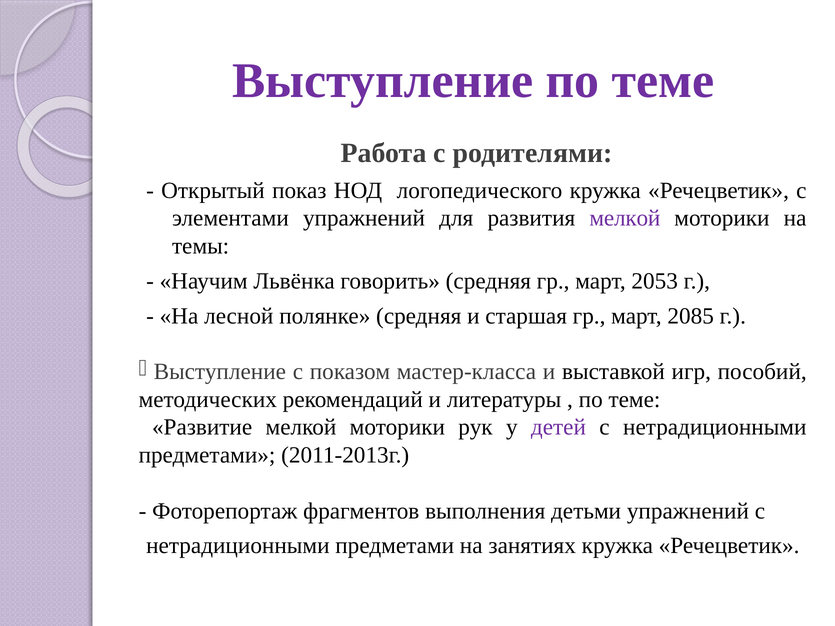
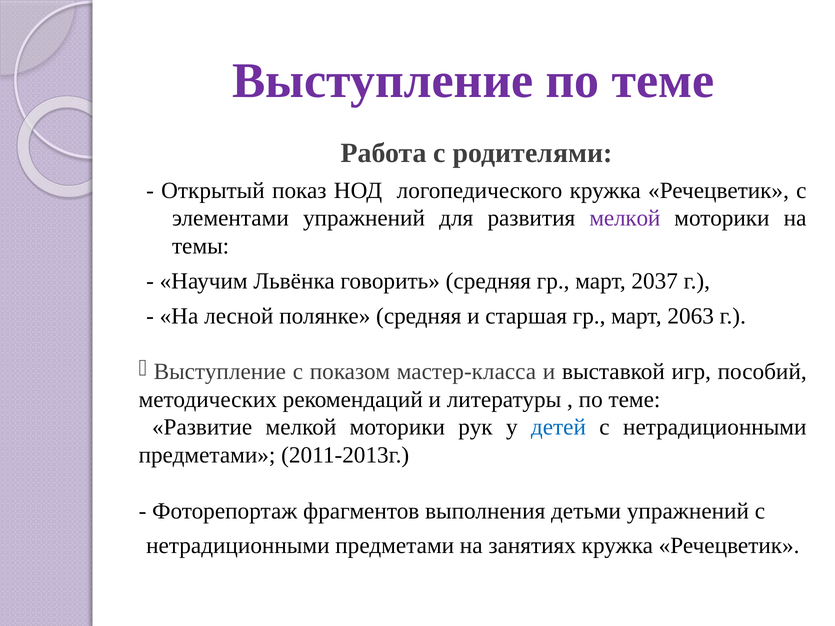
2053: 2053 -> 2037 (655, 281)
2085: 2085 -> 2063 (691, 316)
детей colour: purple -> blue (558, 427)
